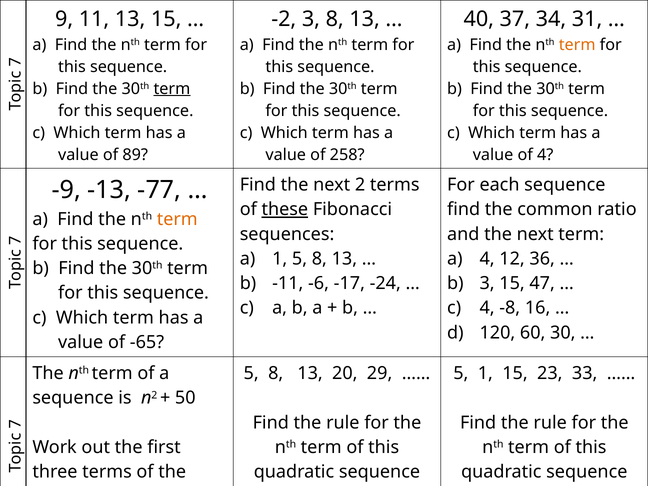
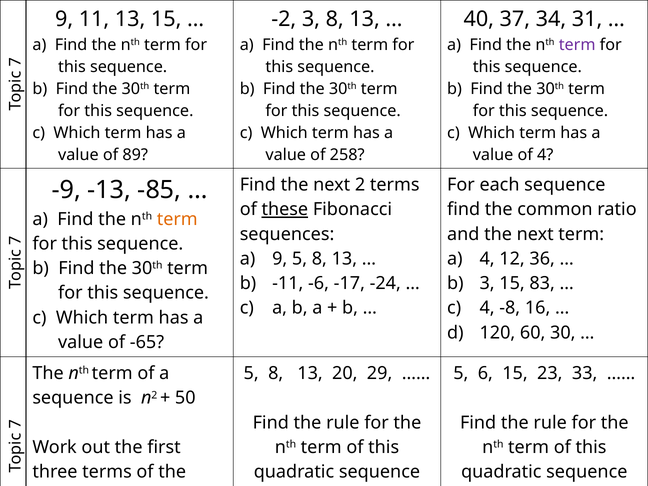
term colour: orange -> purple (577, 45)
term underline: present -> none (172, 89)
-77: -77 -> -85 (159, 190)
a 1: 1 -> 9 (280, 259)
47: 47 -> 83 (542, 283)
5 1: 1 -> 6 (485, 373)
